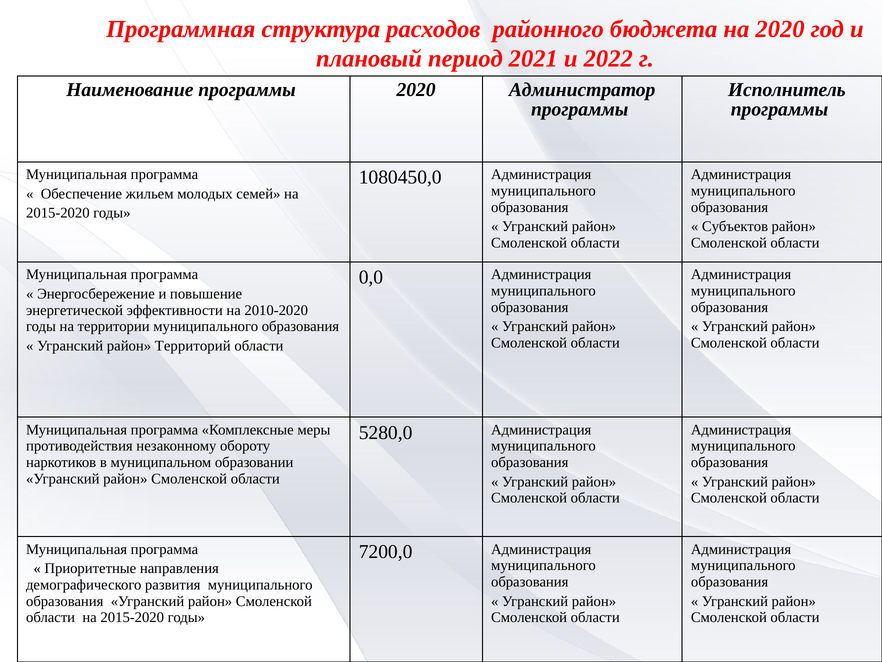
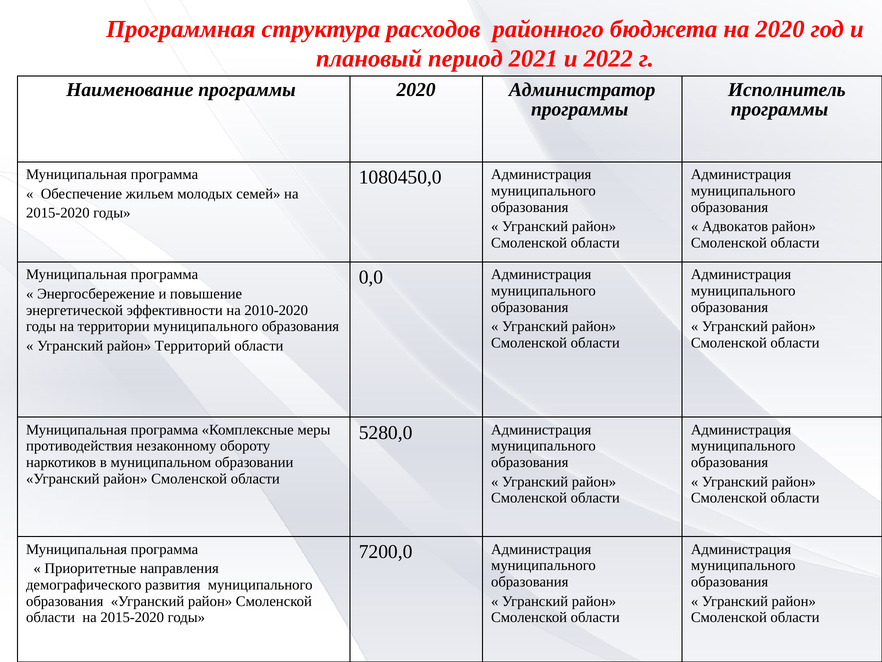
Субъектов: Субъектов -> Адвокатов (735, 226)
